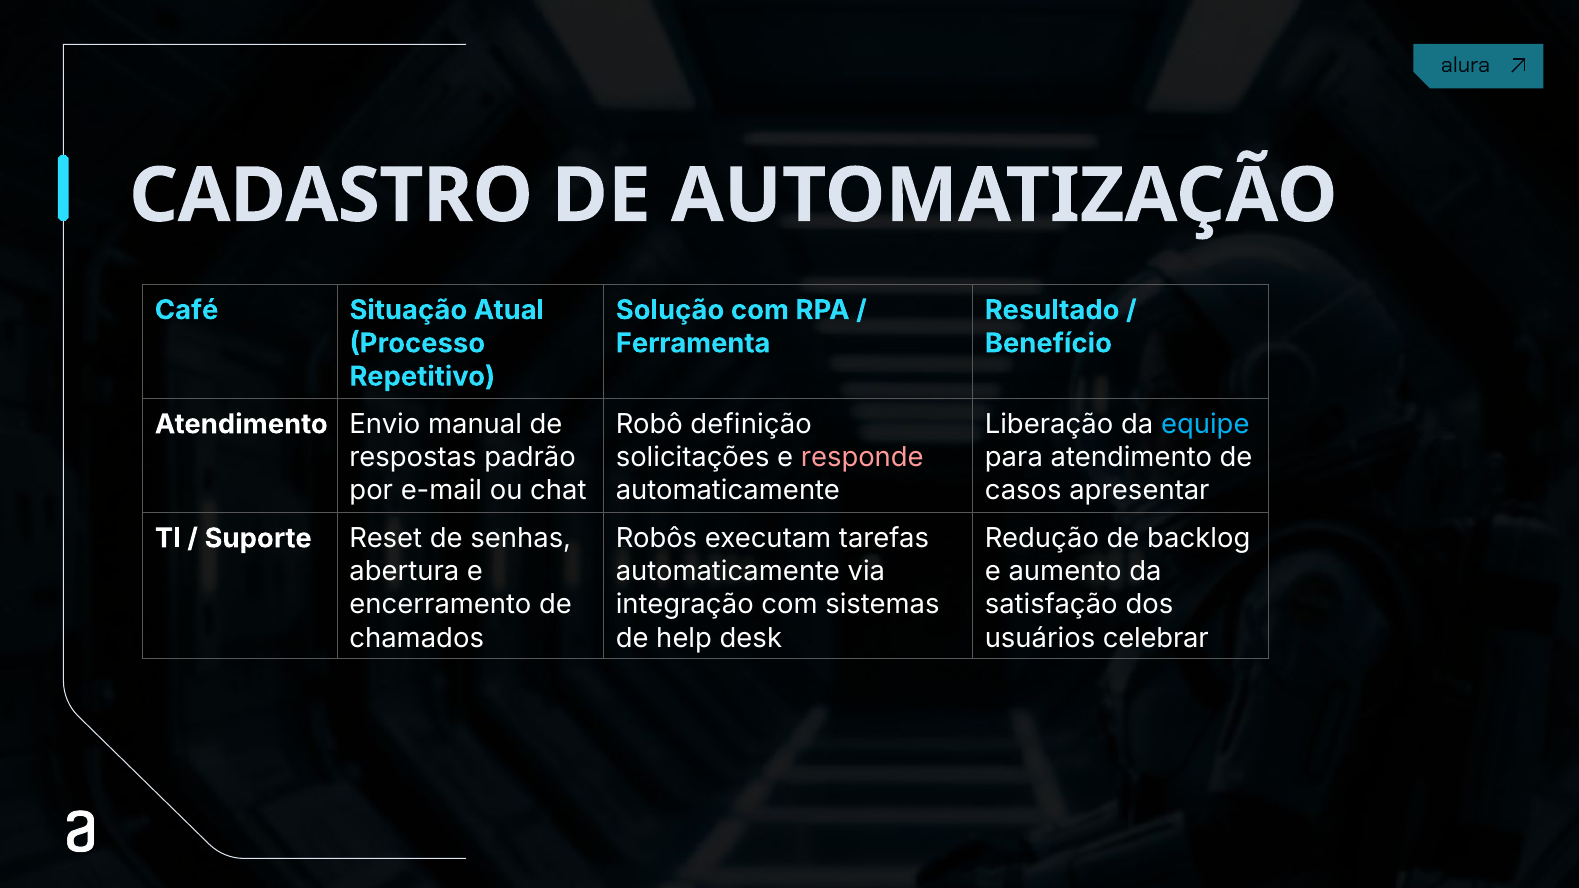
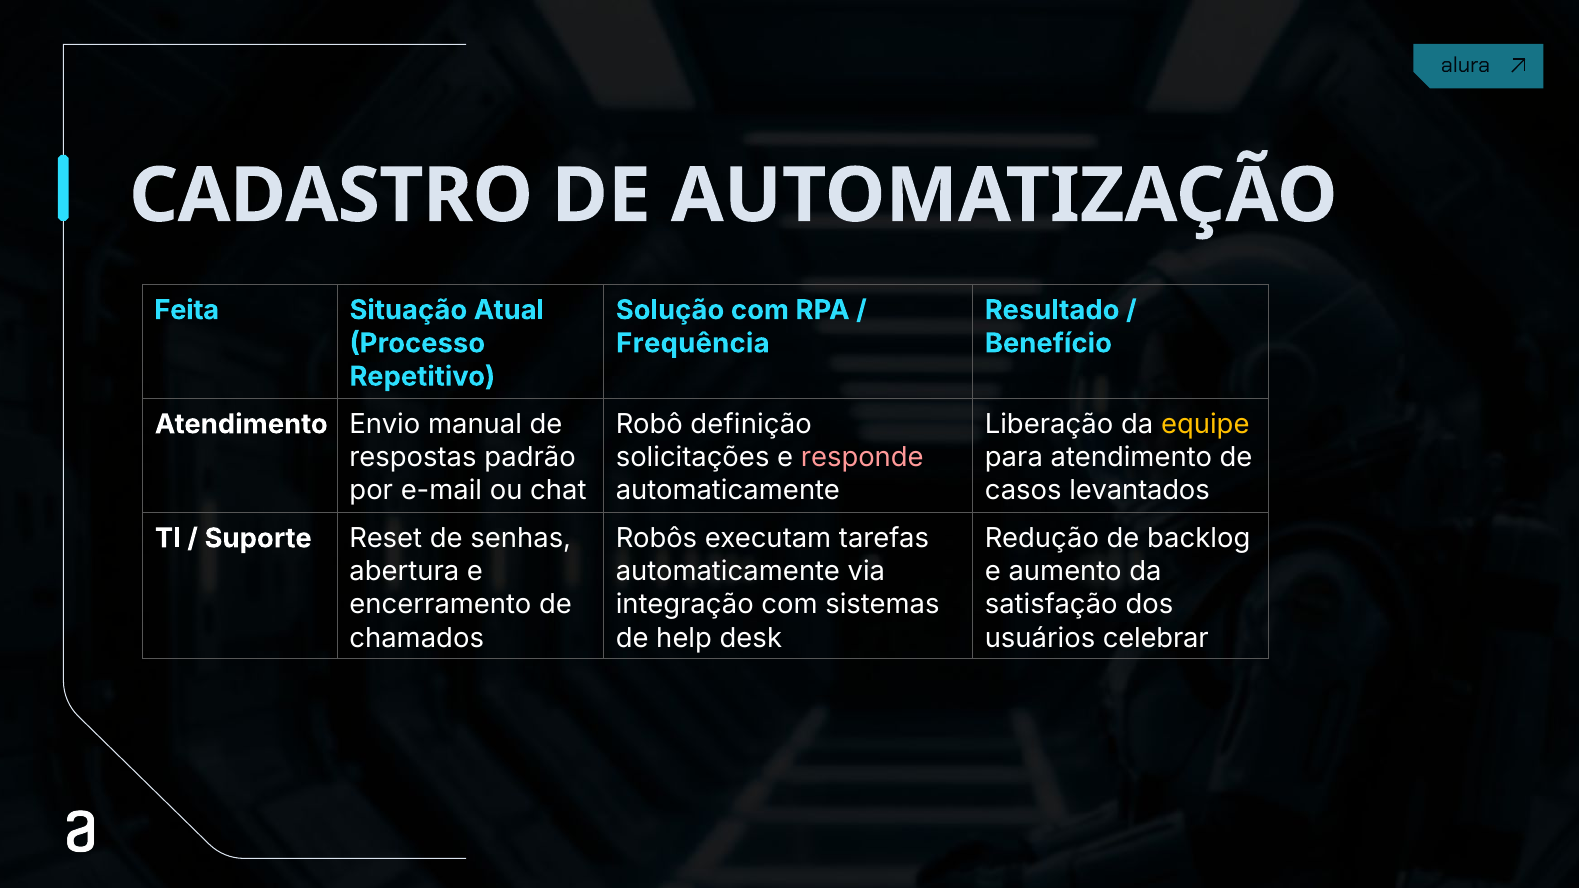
Café: Café -> Feita (187, 310)
Ferramenta: Ferramenta -> Frequência (693, 343)
equipe colour: light blue -> yellow (1205, 424)
apresentar: apresentar -> levantados (1140, 491)
